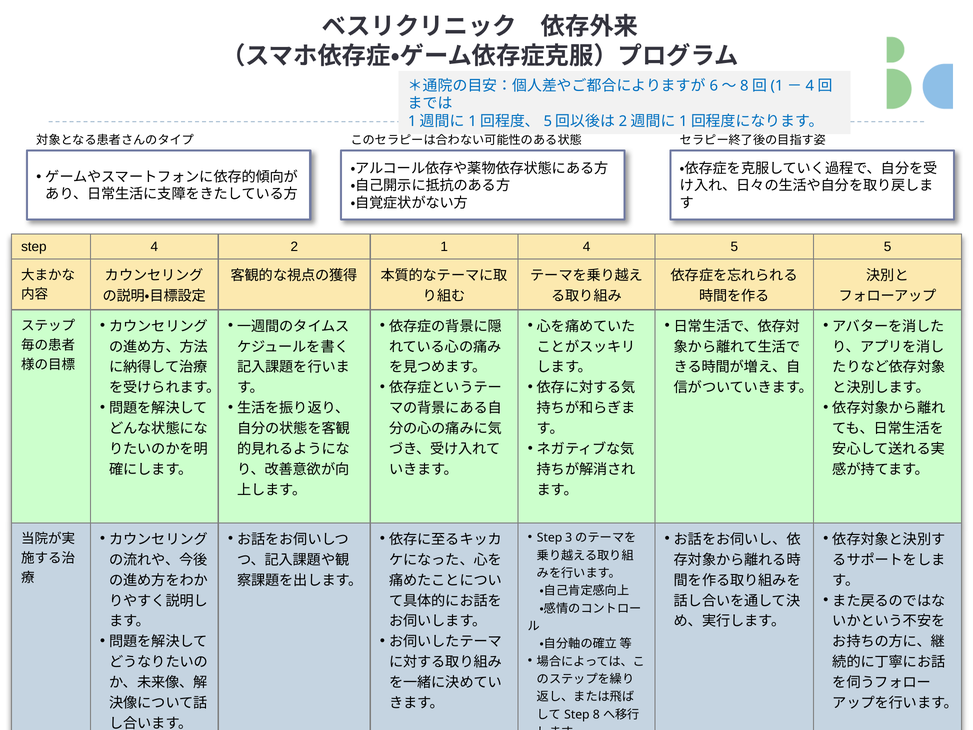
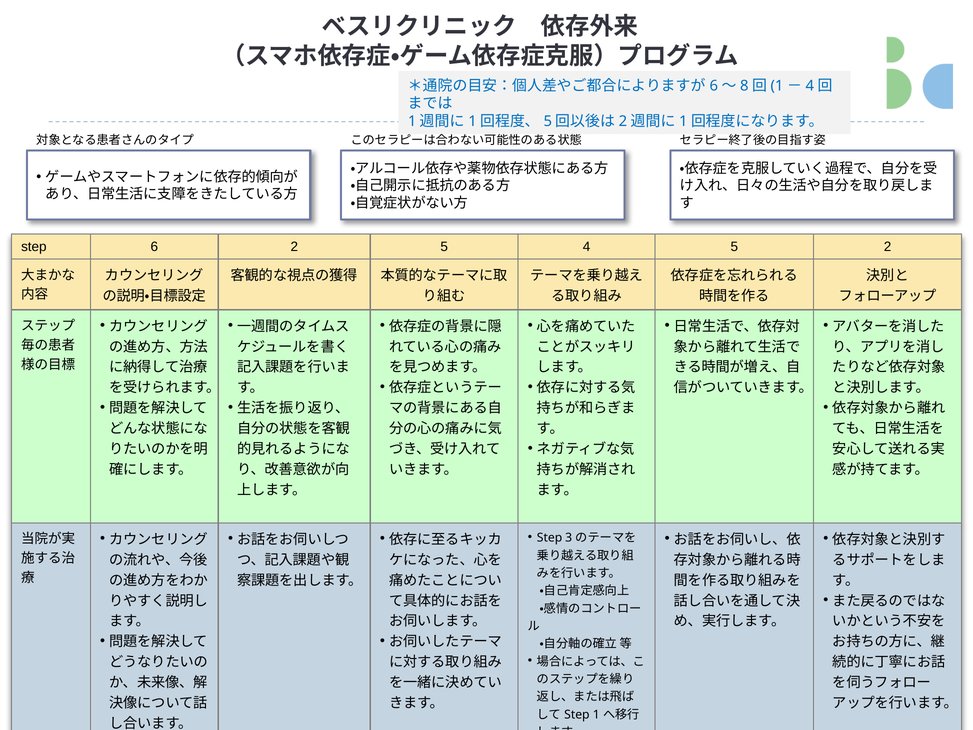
step 4: 4 -> 6 (154, 247)
2 1: 1 -> 5 (444, 247)
5 5: 5 -> 2 (888, 247)
8: 8 -> 1 (596, 714)
